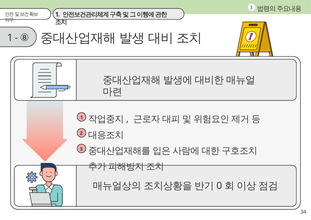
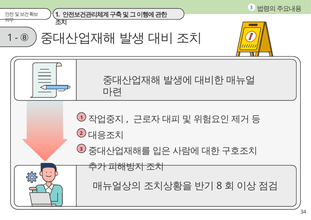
0: 0 -> 8 (219, 186)
